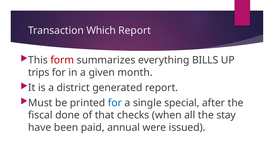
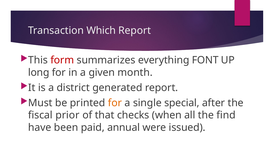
BILLS: BILLS -> FONT (205, 60)
trips: trips -> long (39, 73)
for colour: blue -> orange (115, 103)
done: done -> prior (67, 115)
stay: stay -> find (226, 115)
